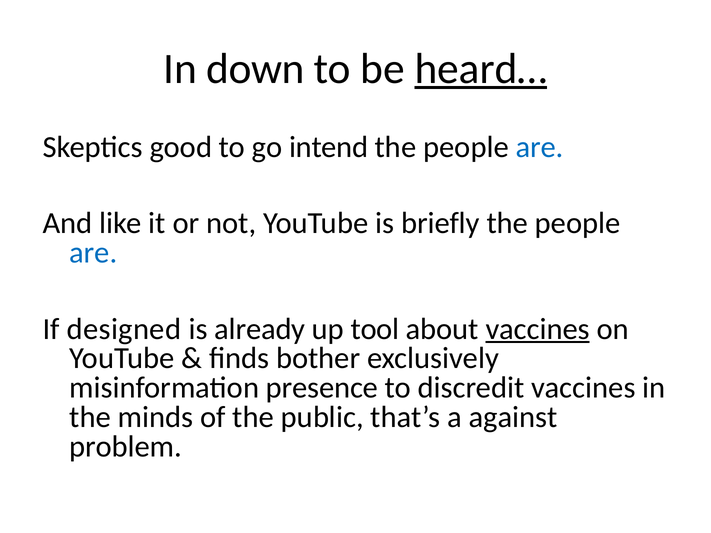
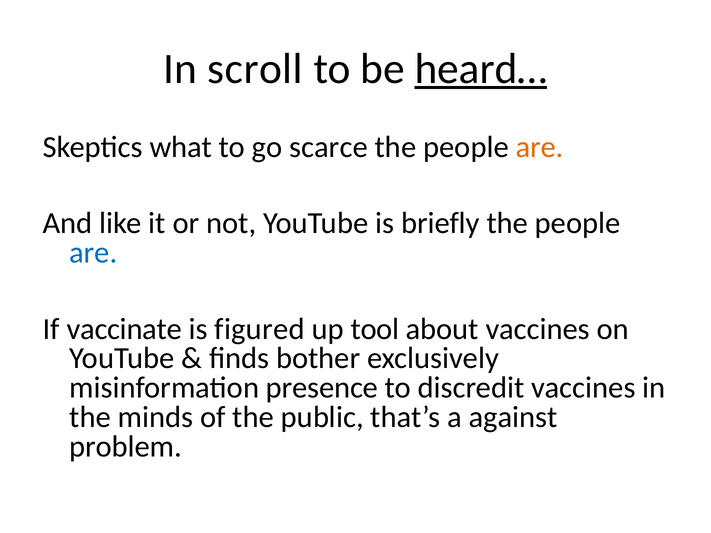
down: down -> scroll (255, 69)
good: good -> what (181, 147)
intend: intend -> scarce (328, 147)
are colour: blue -> orange (540, 147)
designed: designed -> vaccinate (124, 329)
already: already -> figured (260, 329)
vaccines underline: present -> none (538, 329)
